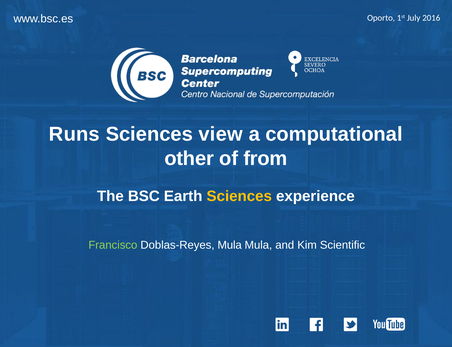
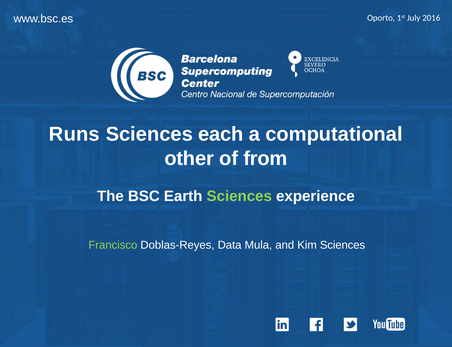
view: view -> each (221, 134)
Sciences colour: yellow -> light green (239, 196)
Doblas-Reyes Mula: Mula -> Data (230, 245)
Kim Scientific: Scientific -> Sciences (343, 245)
